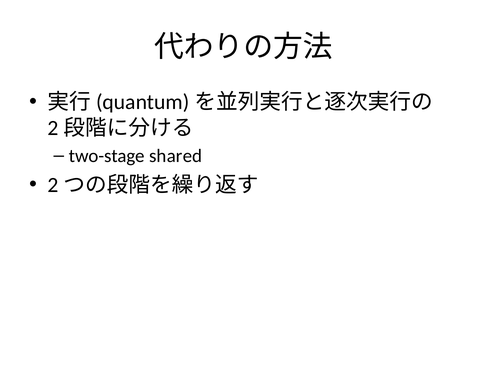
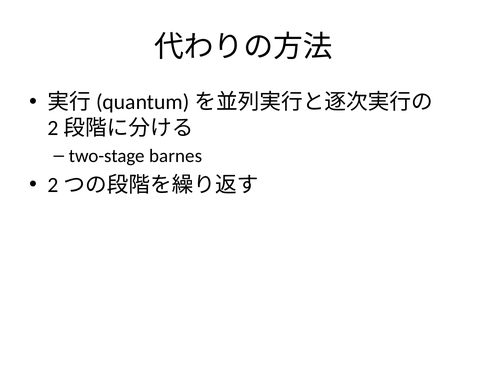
shared: shared -> barnes (176, 156)
